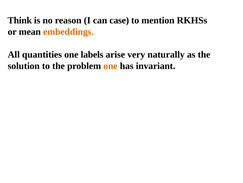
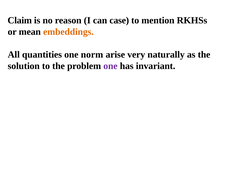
Think: Think -> Claim (20, 20)
labels: labels -> norm (92, 54)
one colour: orange -> purple (110, 66)
